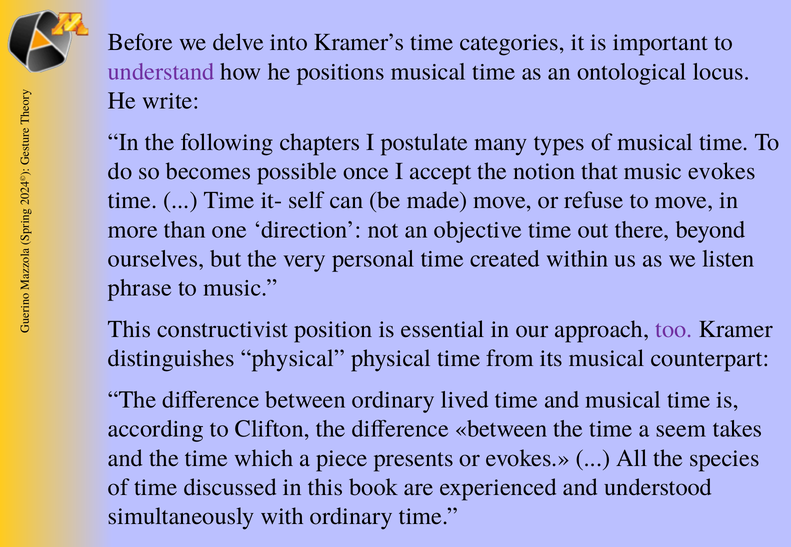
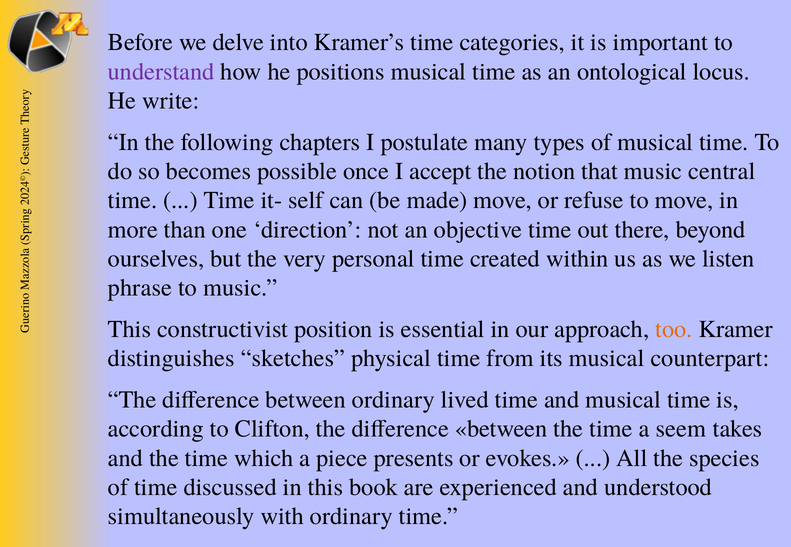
music evokes: evokes -> central (722, 171)
too colour: purple -> orange (674, 330)
distinguishes physical: physical -> sketches (293, 359)
